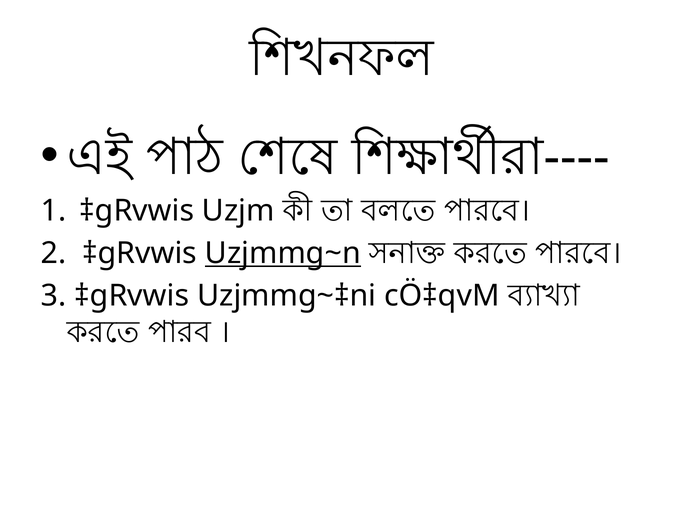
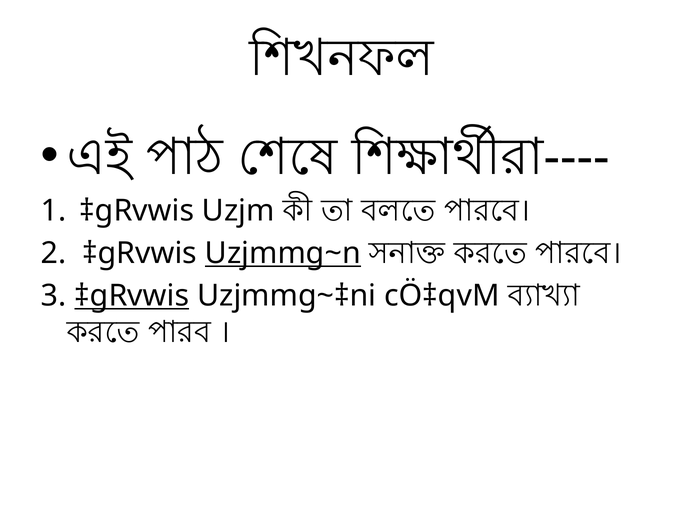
‡gRvwis underline: none -> present (132, 296)
